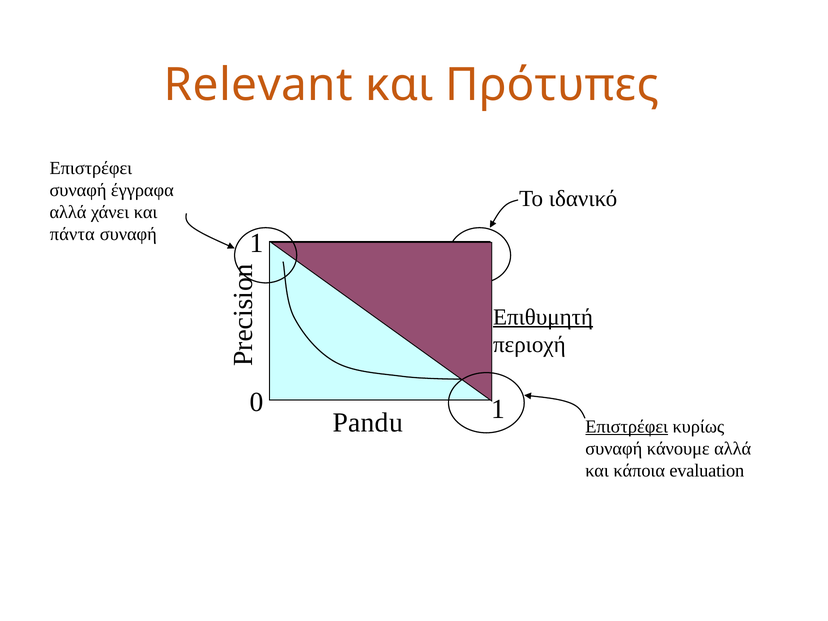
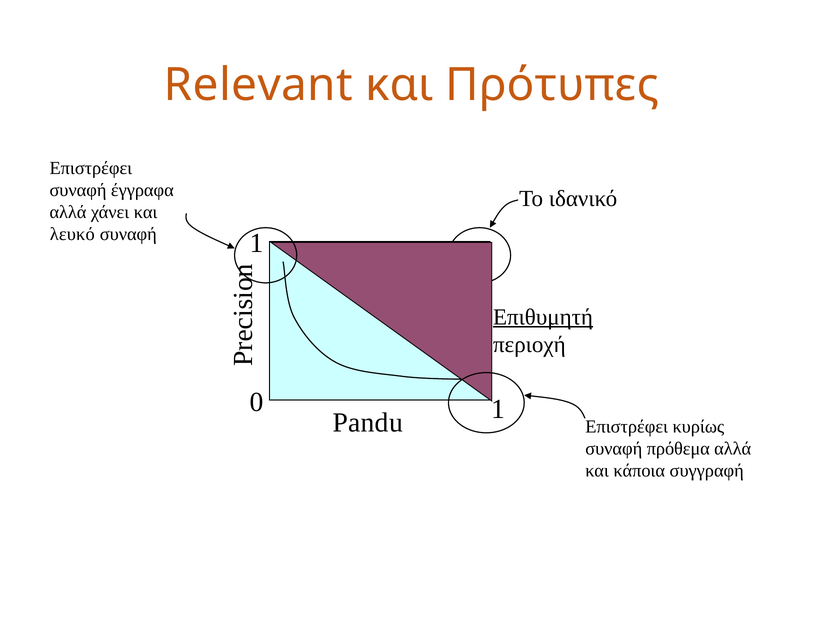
πάντα: πάντα -> λευκό (72, 234)
Επιστρέφει underline: present -> none (627, 427)
κάνουμε: κάνουμε -> πρόθεμα (678, 449)
evaluation: evaluation -> συγγραφή (707, 471)
